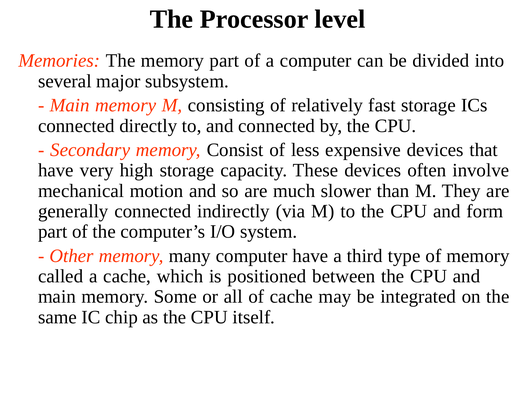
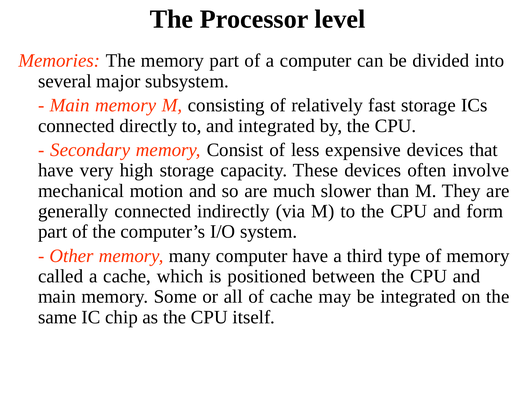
and connected: connected -> integrated (277, 126)
